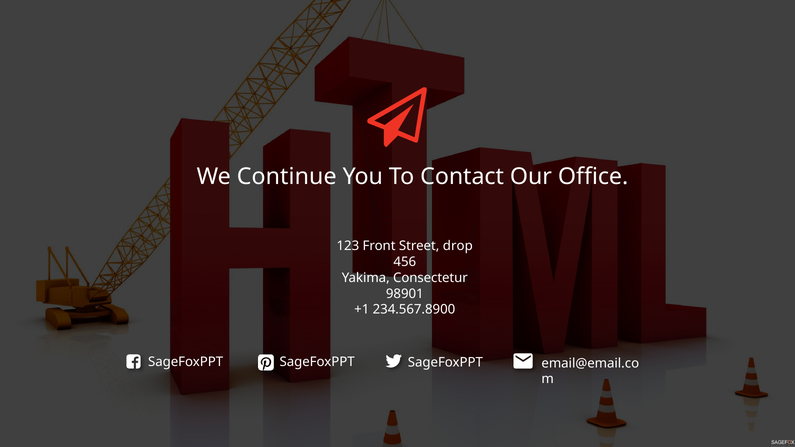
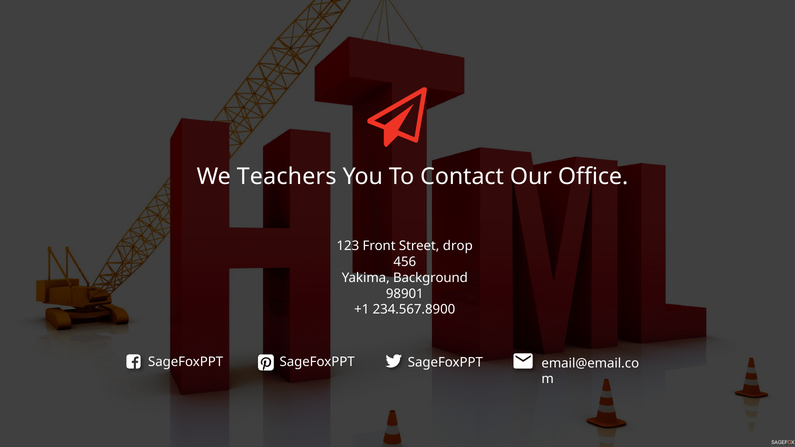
Continue: Continue -> Teachers (287, 177)
Consectetur: Consectetur -> Background (430, 278)
